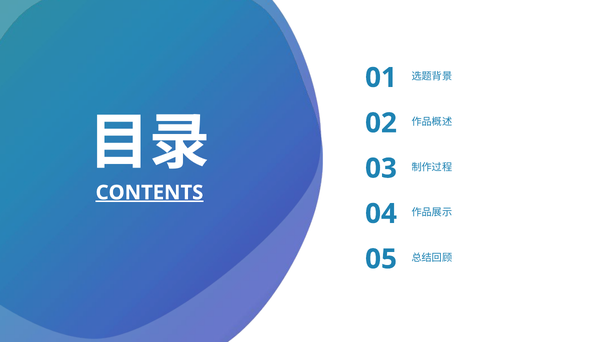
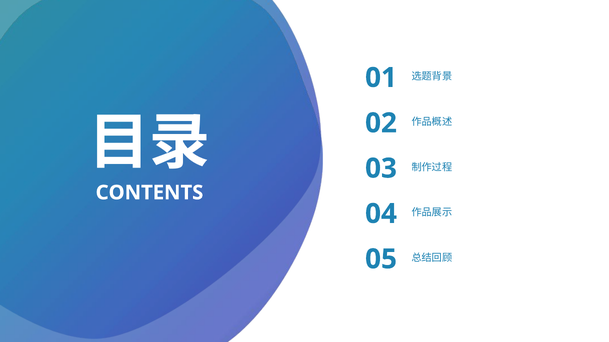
CONTENTS underline: present -> none (149, 193)
